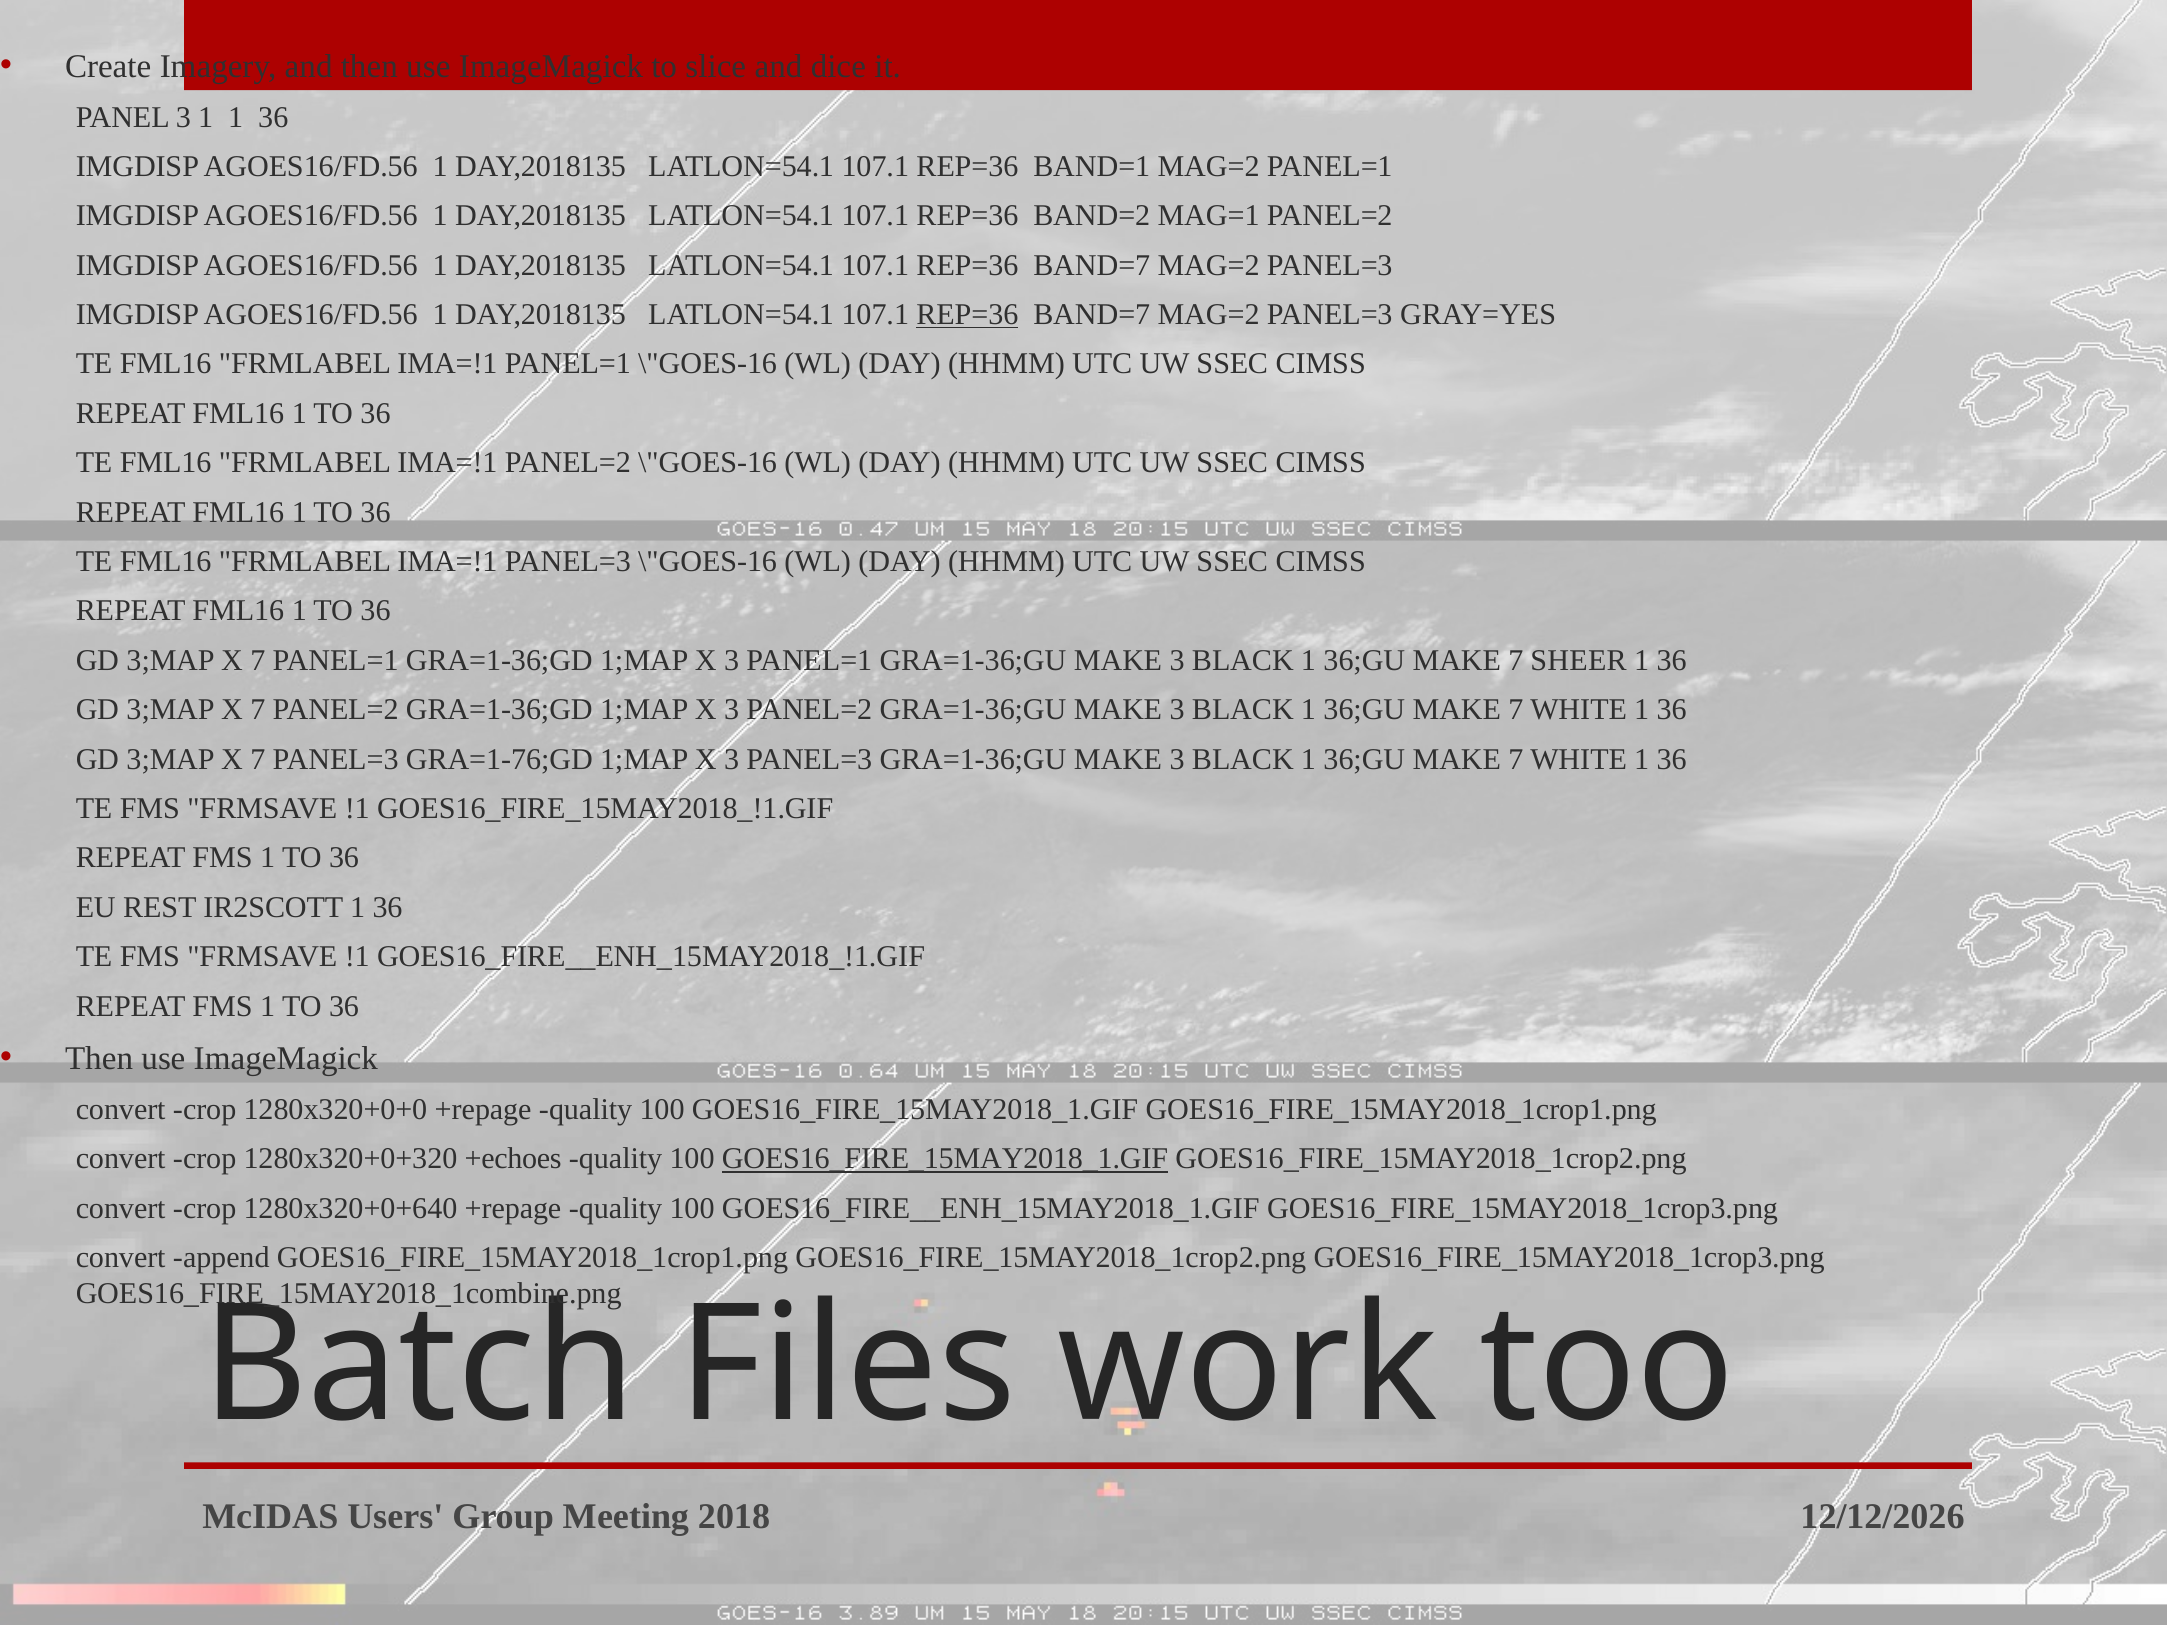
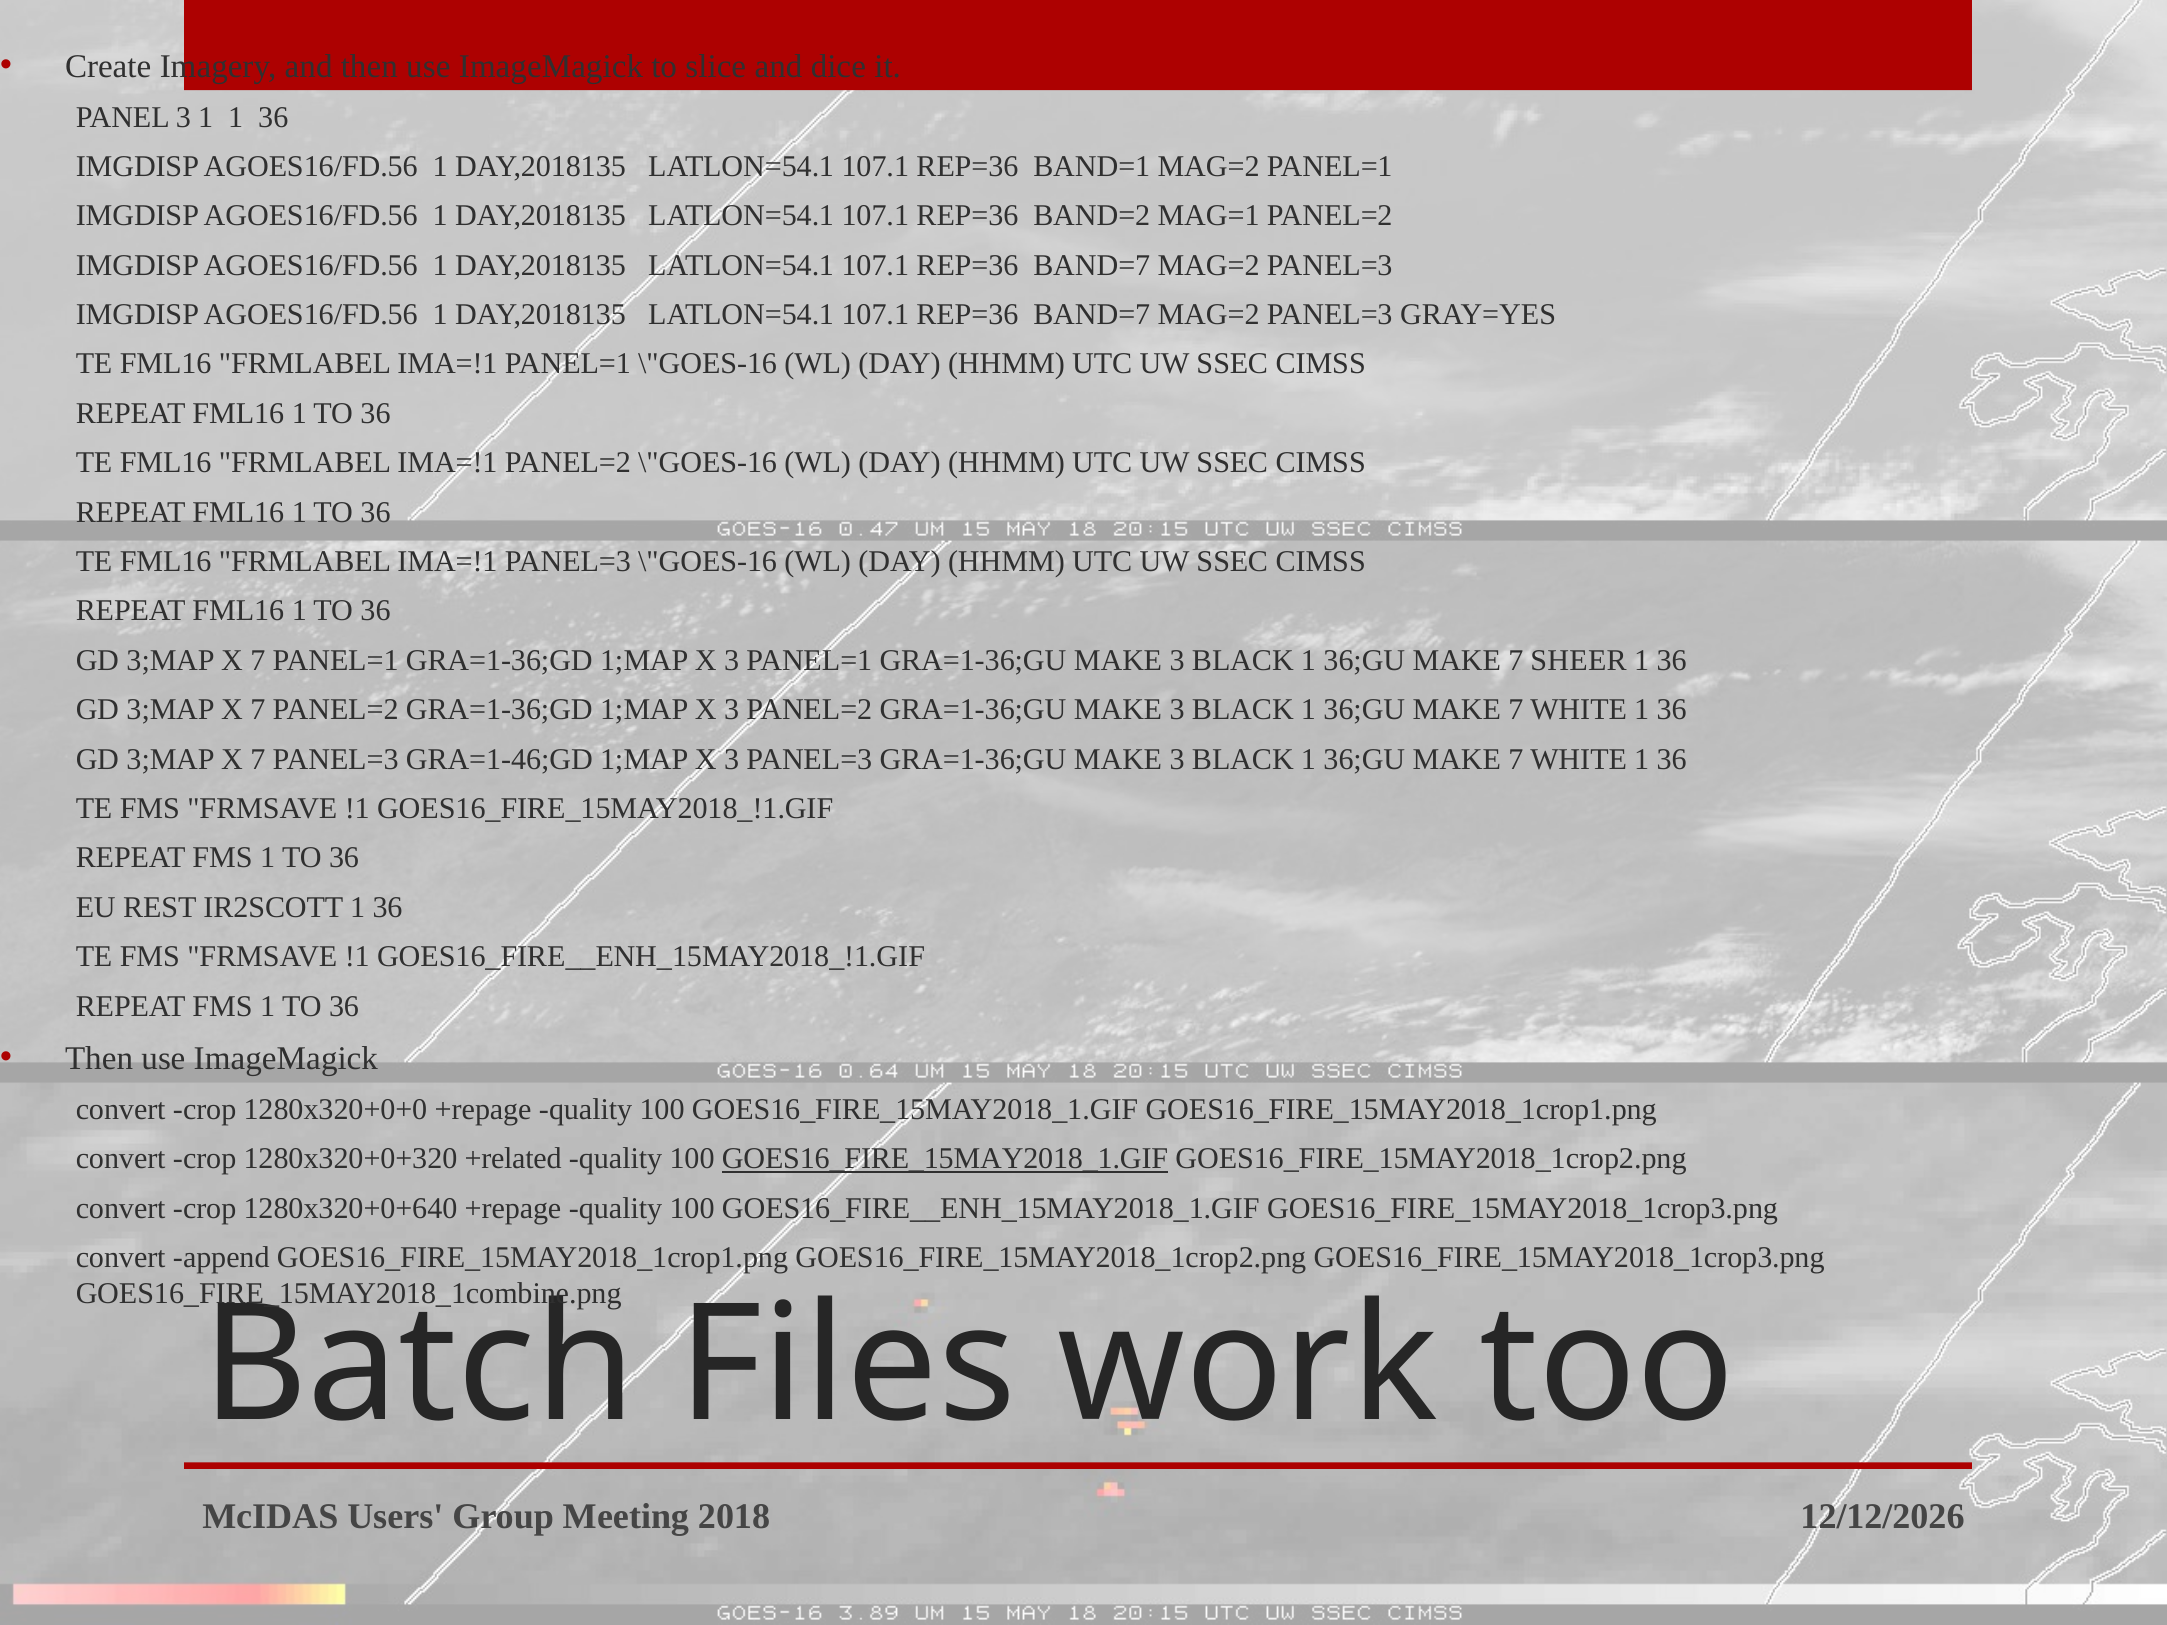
REP=36 underline: present -> none (967, 315)
GRA=1-76;GD: GRA=1-76;GD -> GRA=1-46;GD (499, 759)
+echoes: +echoes -> +related (513, 1159)
